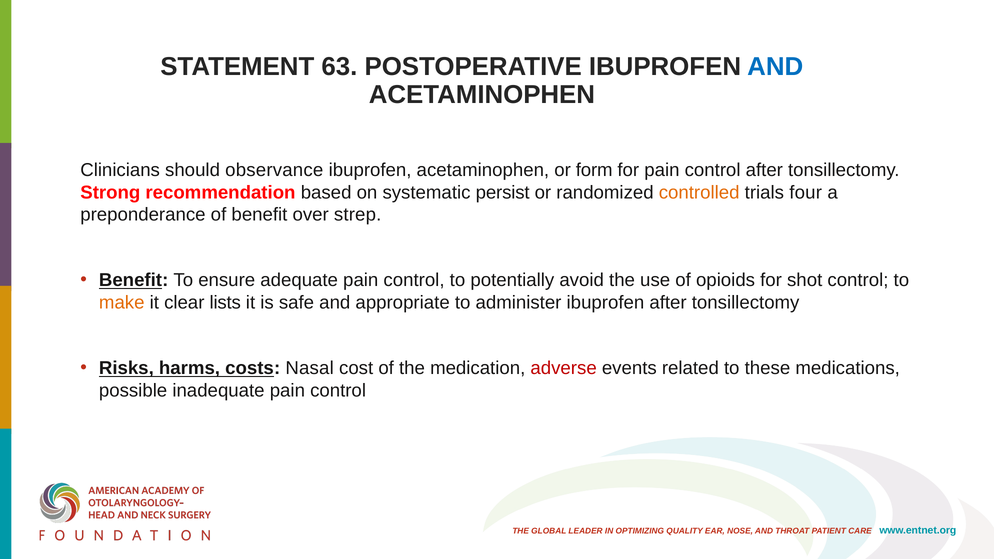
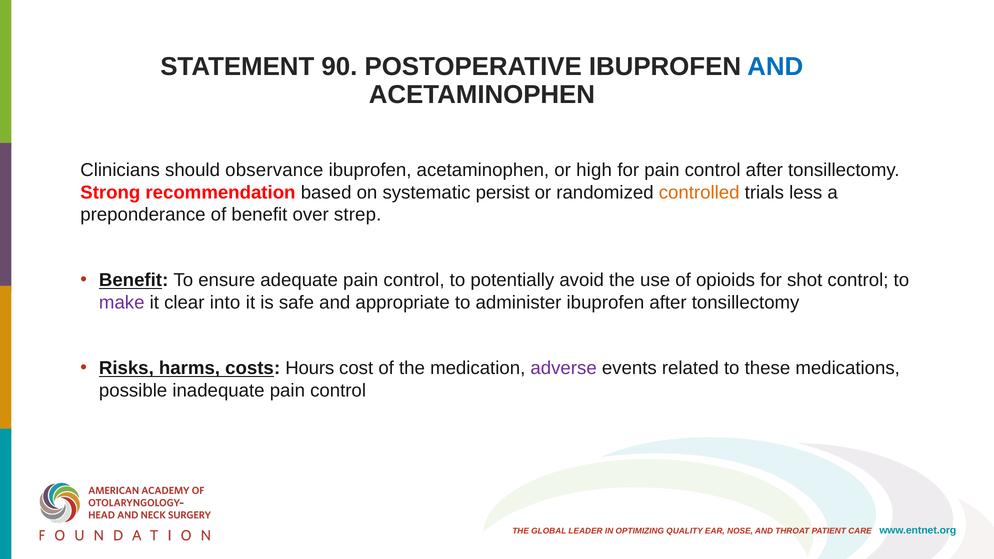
63: 63 -> 90 (339, 67)
form: form -> high (594, 170)
four: four -> less (806, 192)
make colour: orange -> purple (122, 303)
lists: lists -> into (225, 303)
Nasal: Nasal -> Hours (310, 368)
adverse colour: red -> purple (564, 368)
